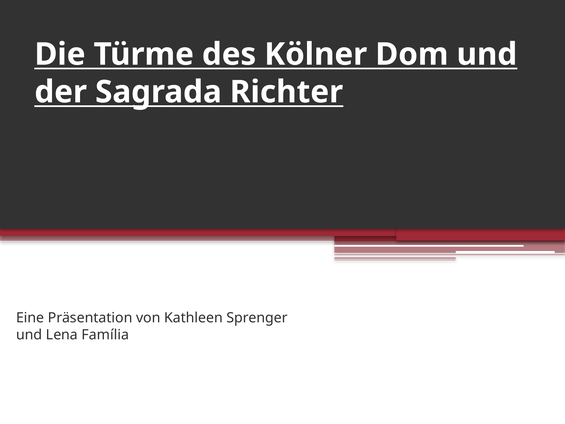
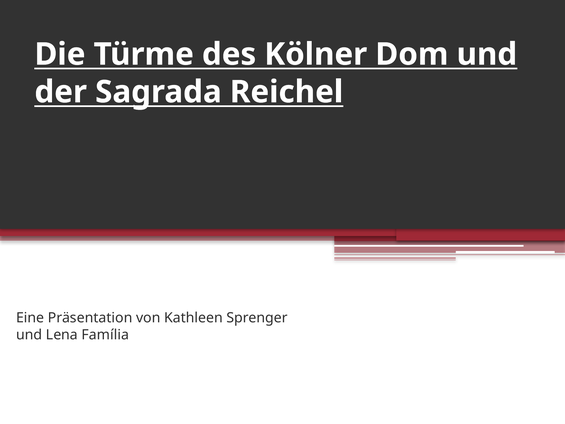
Richter: Richter -> Reichel (287, 92)
